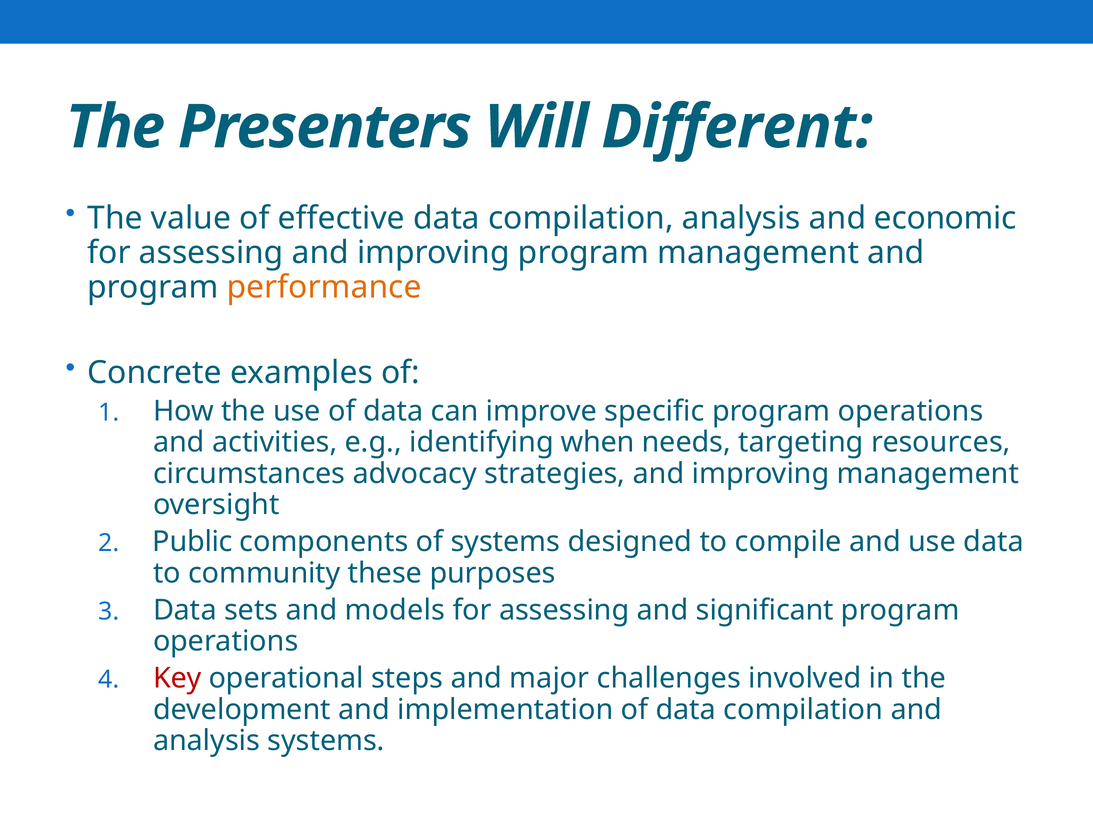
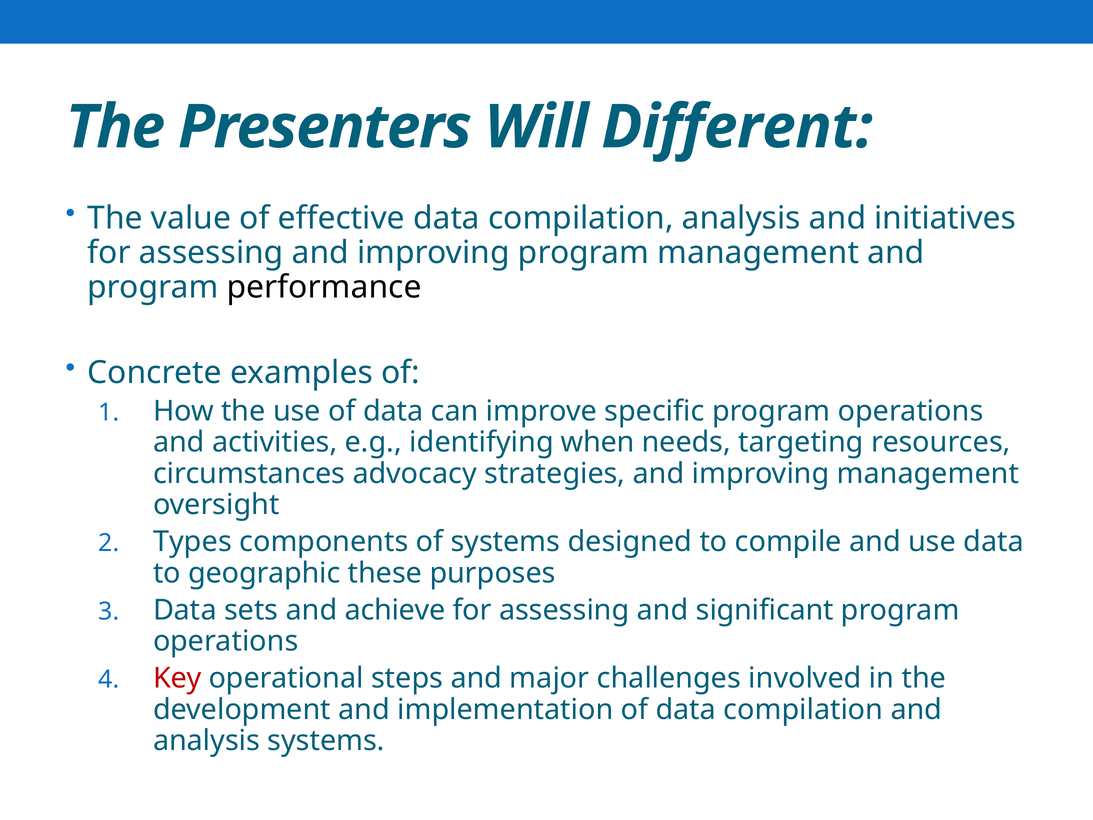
economic: economic -> initiatives (945, 218)
performance colour: orange -> black (324, 287)
Public: Public -> Types (192, 542)
community: community -> geographic (264, 573)
models: models -> achieve (395, 610)
